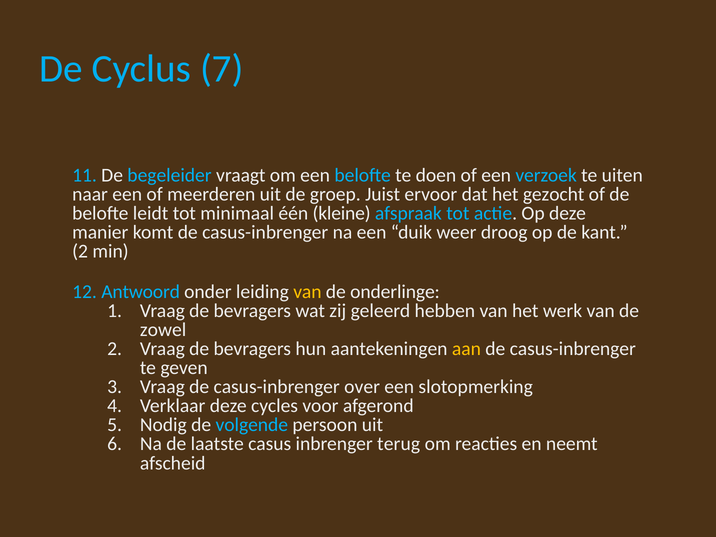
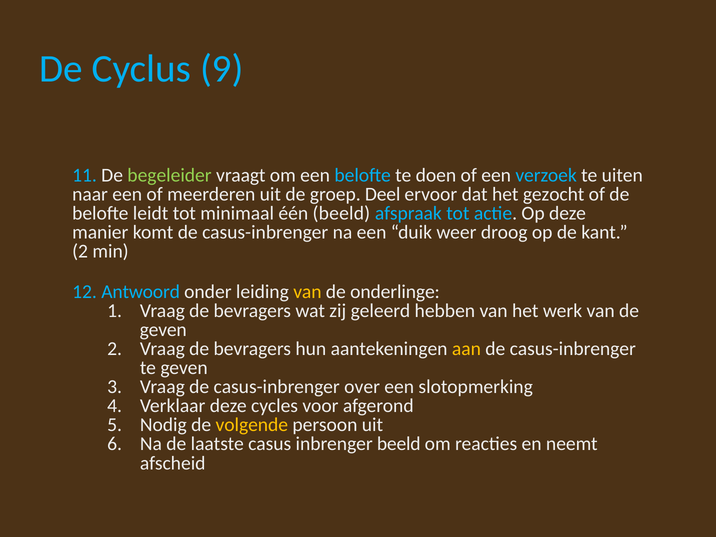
7: 7 -> 9 (222, 69)
begeleider colour: light blue -> light green (169, 175)
Juist: Juist -> Deel (383, 194)
één kleine: kleine -> beeld (341, 213)
zowel: zowel -> geven (163, 330)
volgende colour: light blue -> yellow (252, 425)
inbrenger terug: terug -> beeld (399, 444)
